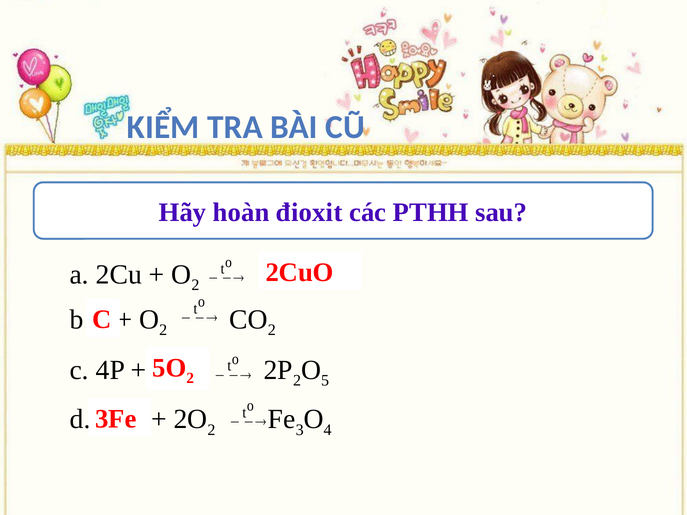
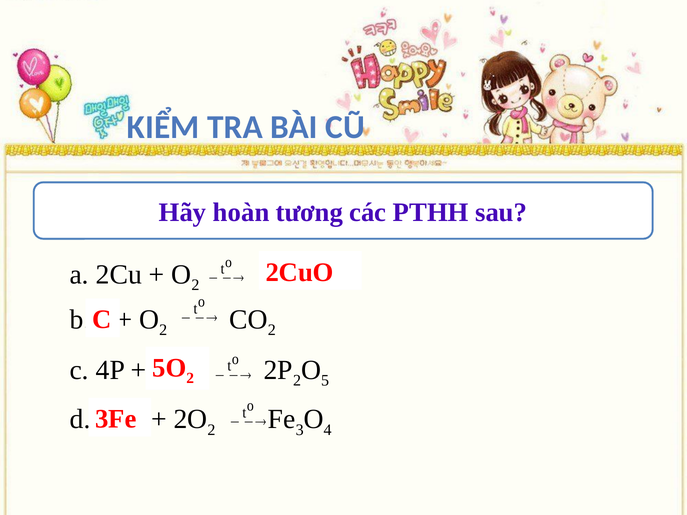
đioxit: đioxit -> tương (309, 212)
